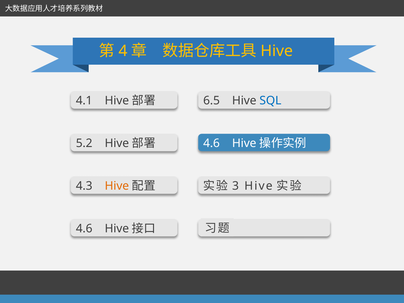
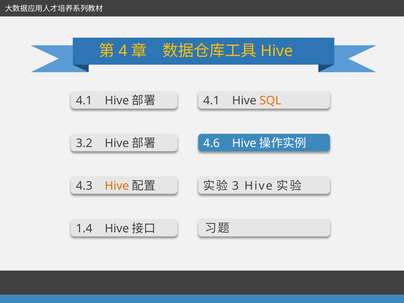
6.5: 6.5 -> 4.1 (212, 101)
SQL colour: blue -> orange (270, 101)
5.2: 5.2 -> 3.2 (84, 143)
4.6: 4.6 -> 1.4 (84, 228)
